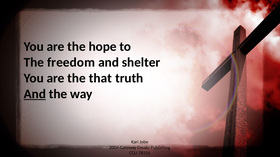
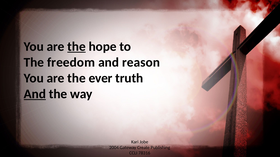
the underline: none -> present (77, 47)
shelter: shelter -> reason (141, 63)
that: that -> ever (101, 78)
